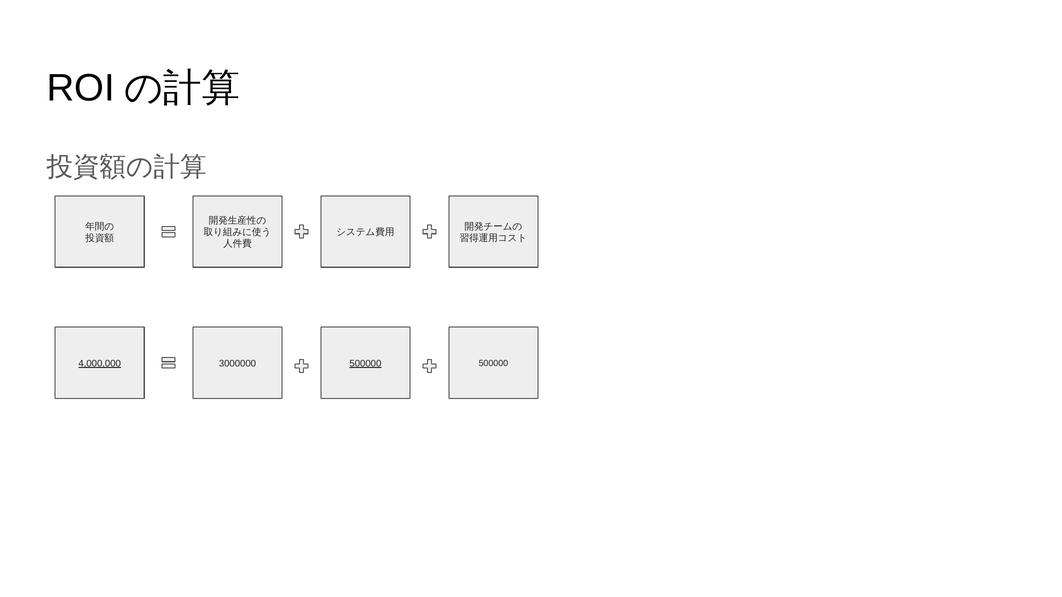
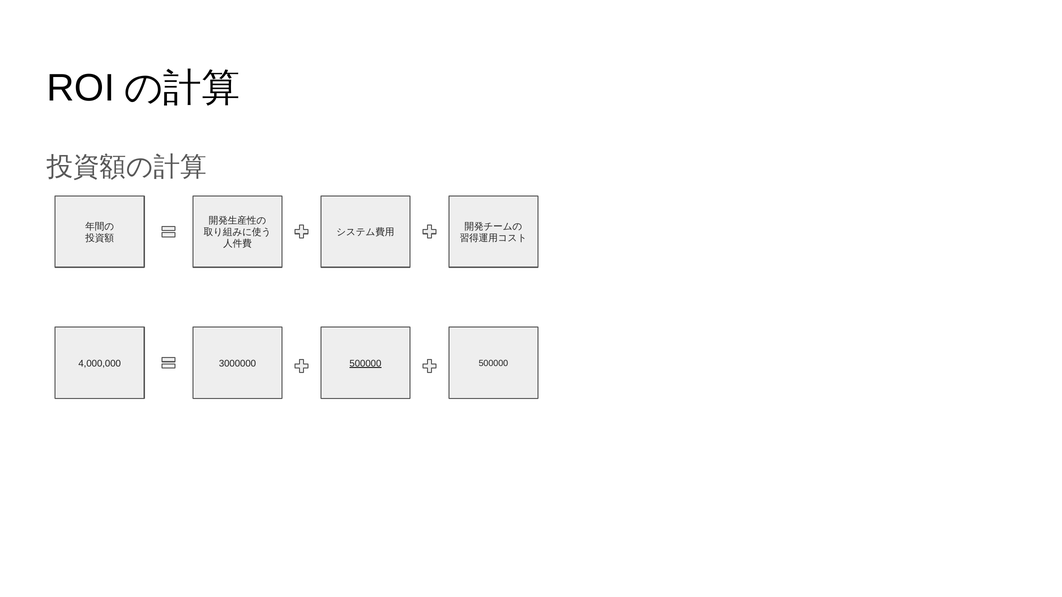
4,000,000 underline: present -> none (100, 364)
